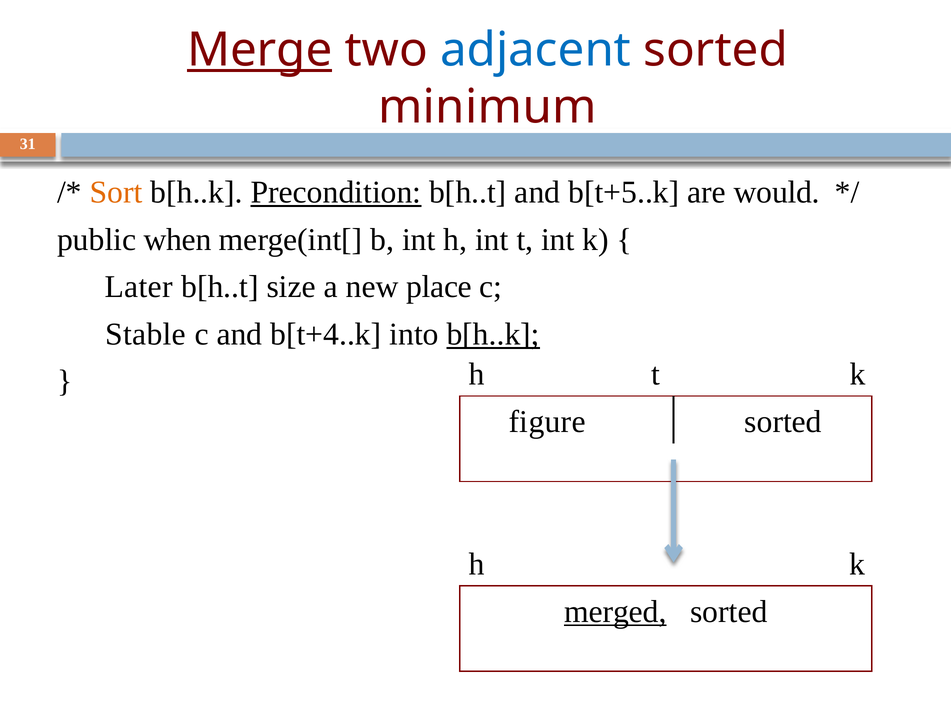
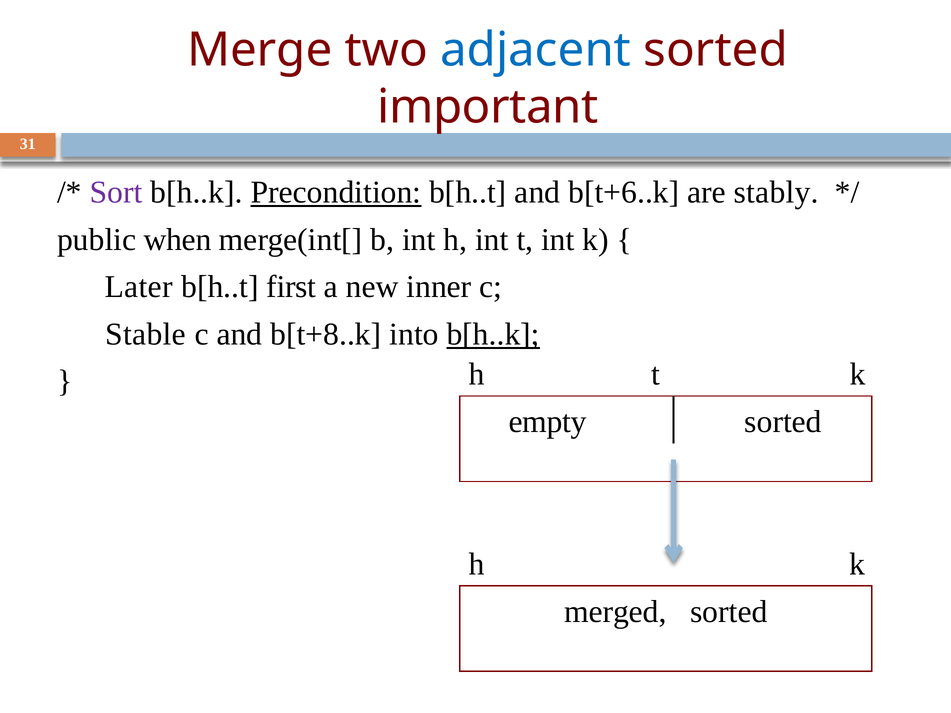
Merge underline: present -> none (260, 50)
minimum: minimum -> important (488, 107)
Sort colour: orange -> purple (116, 192)
b[t+5..k: b[t+5..k -> b[t+6..k (624, 192)
would: would -> stably (776, 192)
size: size -> first (291, 287)
place: place -> inner (439, 287)
b[t+4..k: b[t+4..k -> b[t+8..k (326, 334)
figure: figure -> empty (547, 422)
merged underline: present -> none (615, 612)
